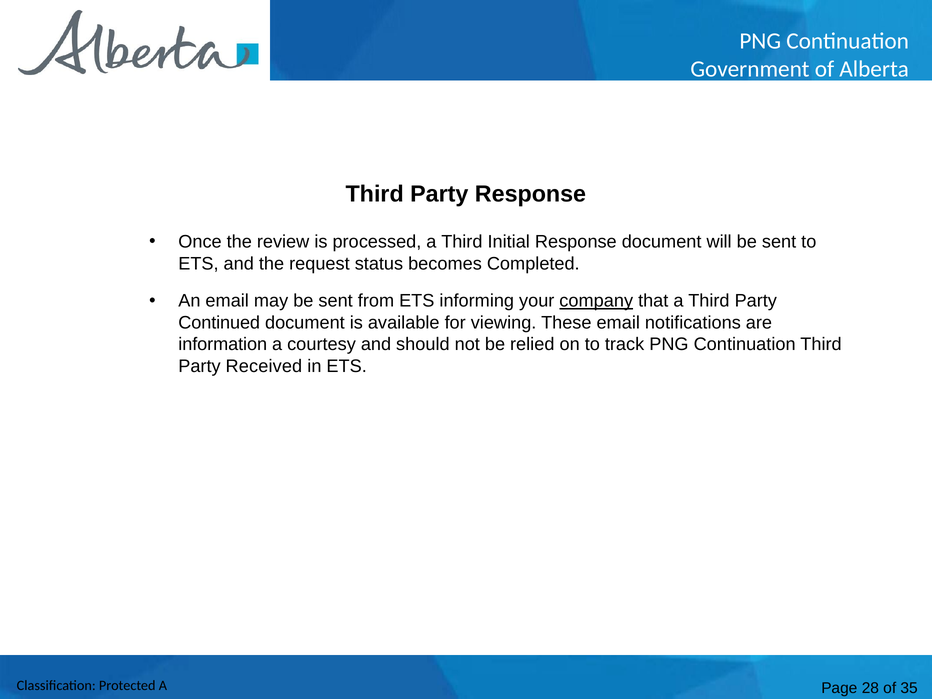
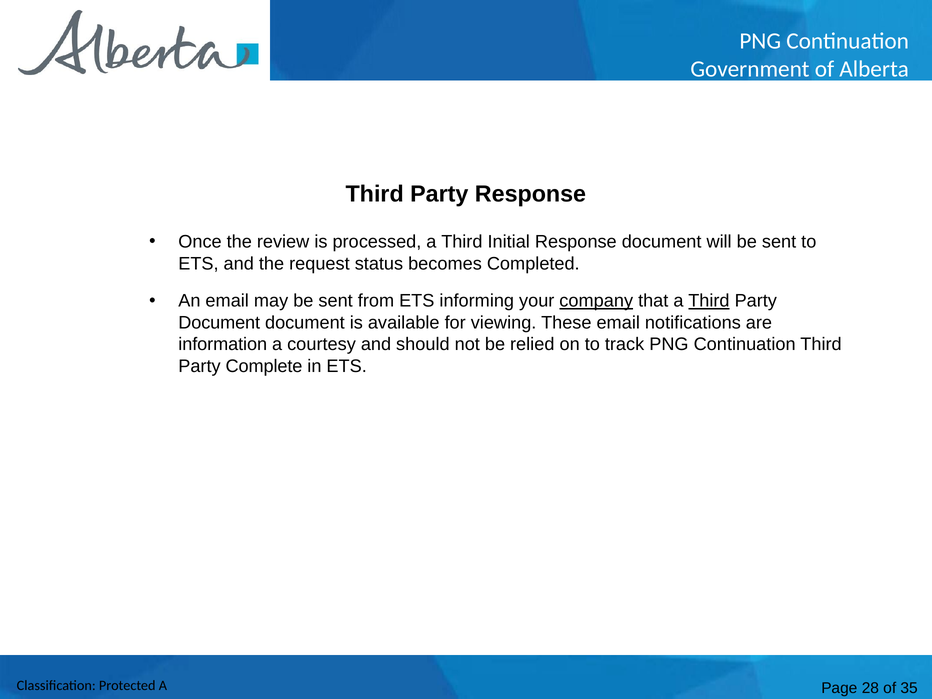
Third underline: none -> present (709, 301)
Continued: Continued -> Document (219, 323)
Received: Received -> Complete (264, 366)
